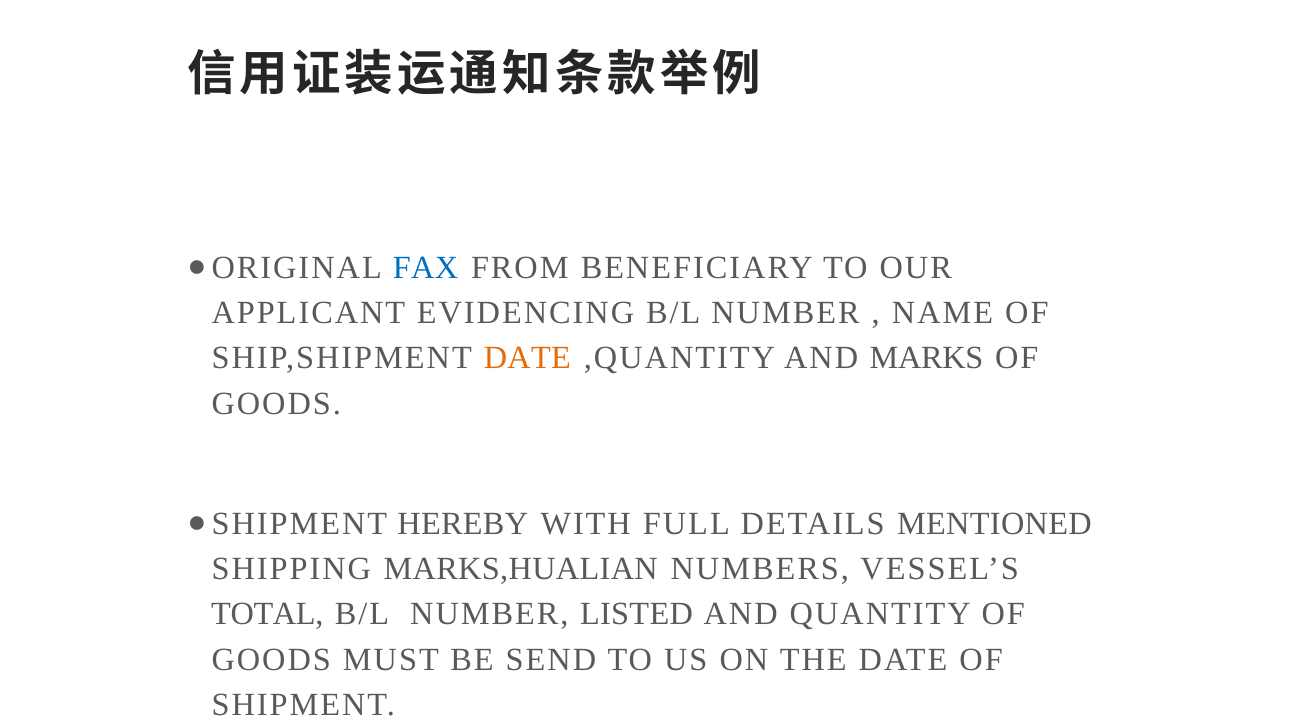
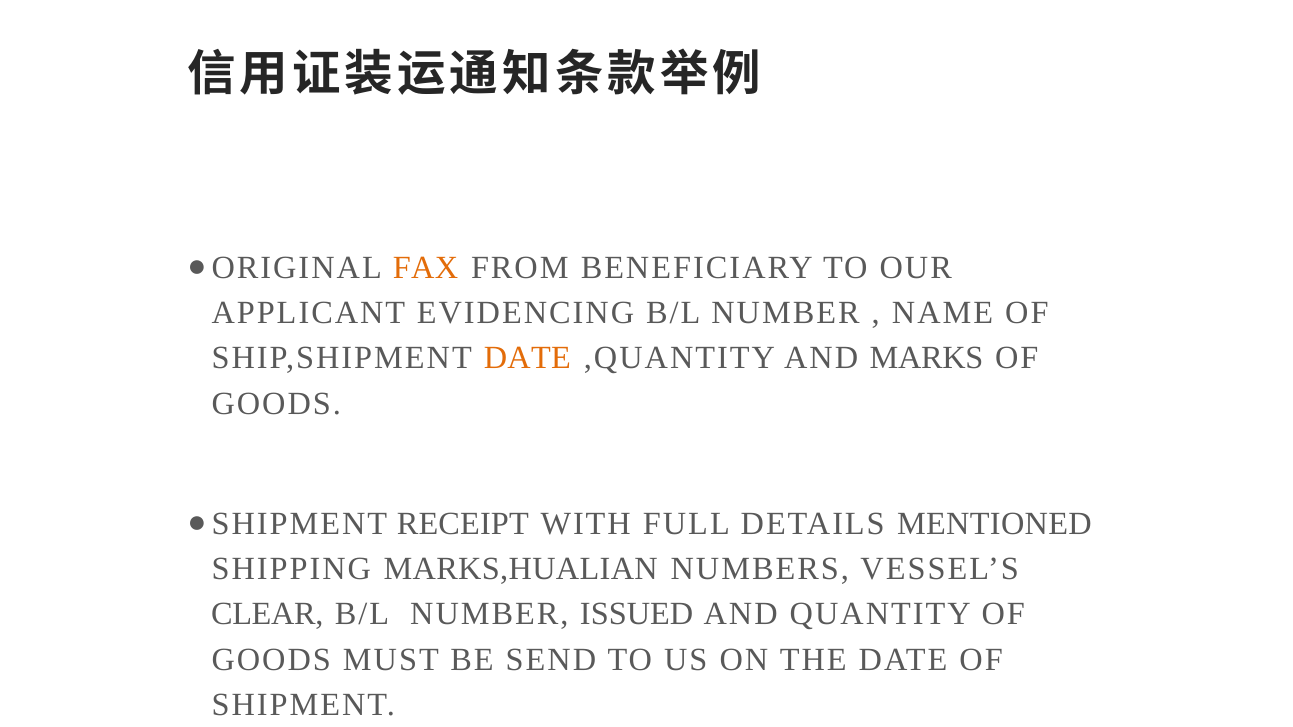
FAX colour: blue -> orange (426, 268)
HEREBY: HEREBY -> RECEIPT (463, 524)
TOTAL: TOTAL -> CLEAR (267, 614)
LISTED: LISTED -> ISSUED (637, 614)
